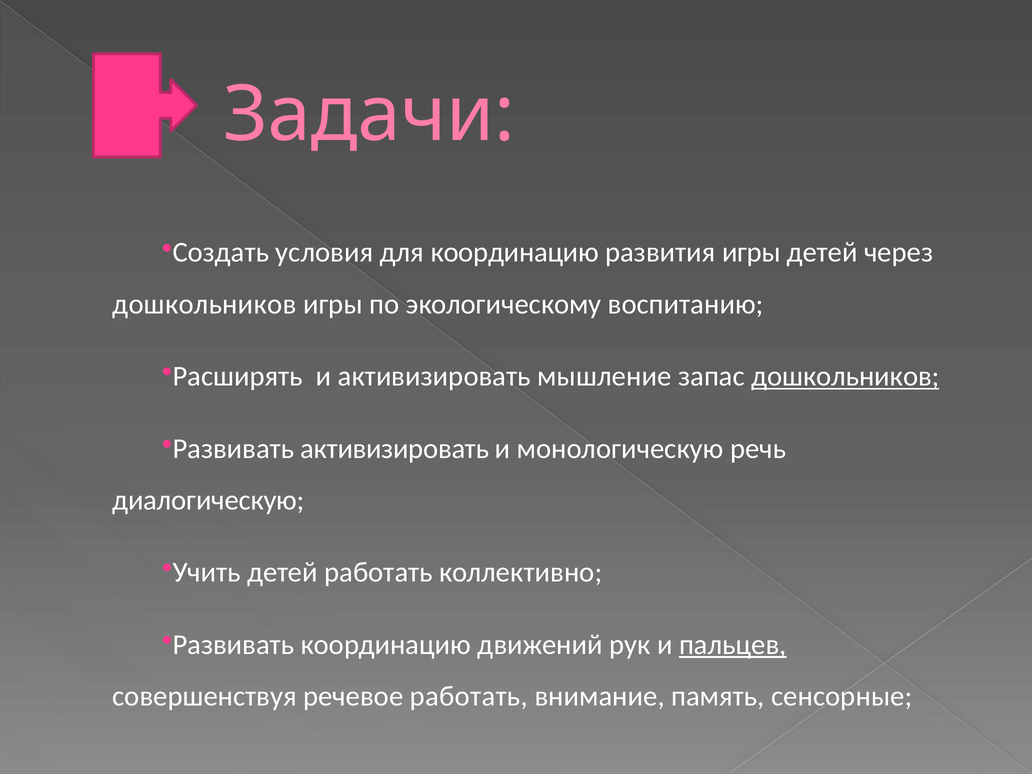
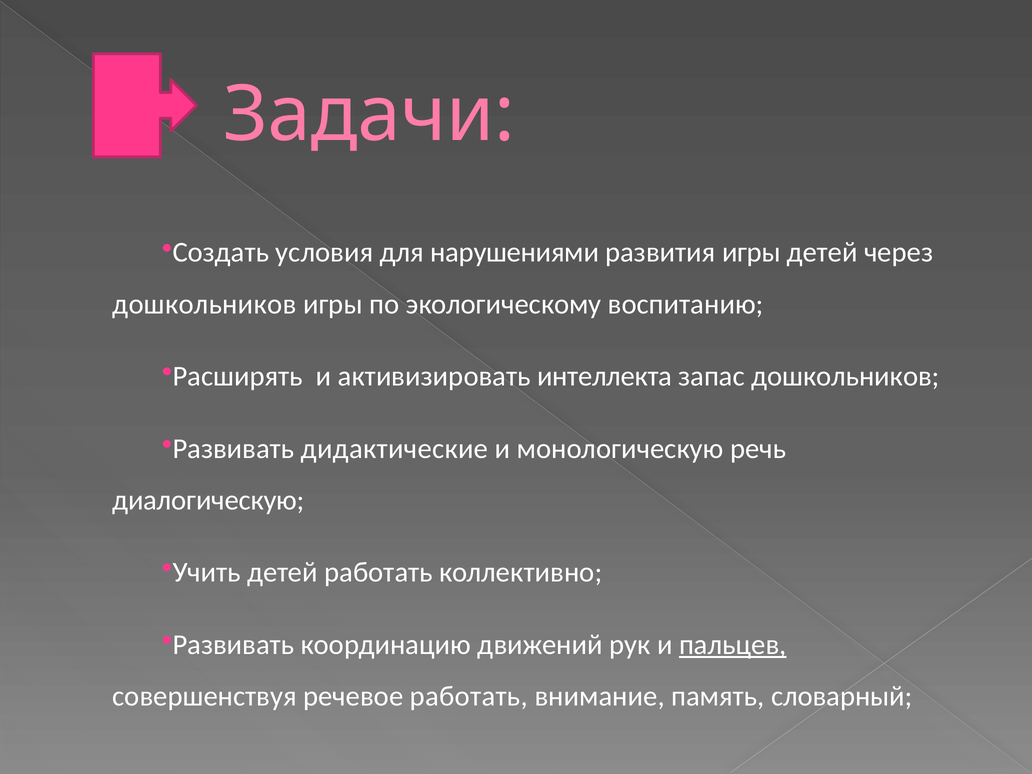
для координацию: координацию -> нарушениями (515, 253)
мышление: мышление -> интеллекта (605, 376)
дошкольников underline: present -> none (845, 376)
активизировать: активизировать -> дидактические (394, 449)
сенсорные: сенсорные -> словарный (842, 696)
